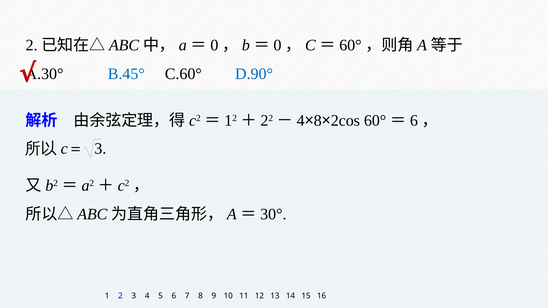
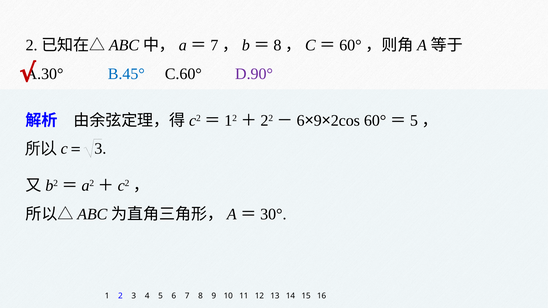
0: 0 -> 7 (214, 45)
0: 0 -> 8 (277, 45)
D.90° colour: blue -> purple (254, 74)
4: 4 -> 6 (301, 121)
8: 8 -> 9 (318, 121)
6: 6 -> 5 (414, 121)
